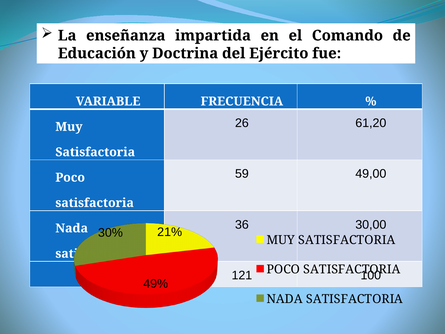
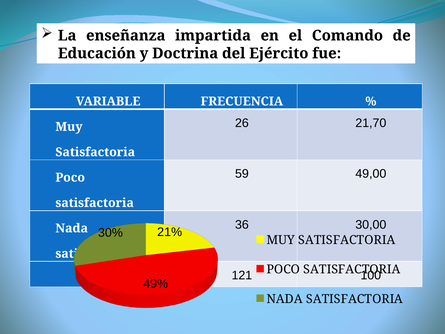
61,20: 61,20 -> 21,70 (371, 123)
